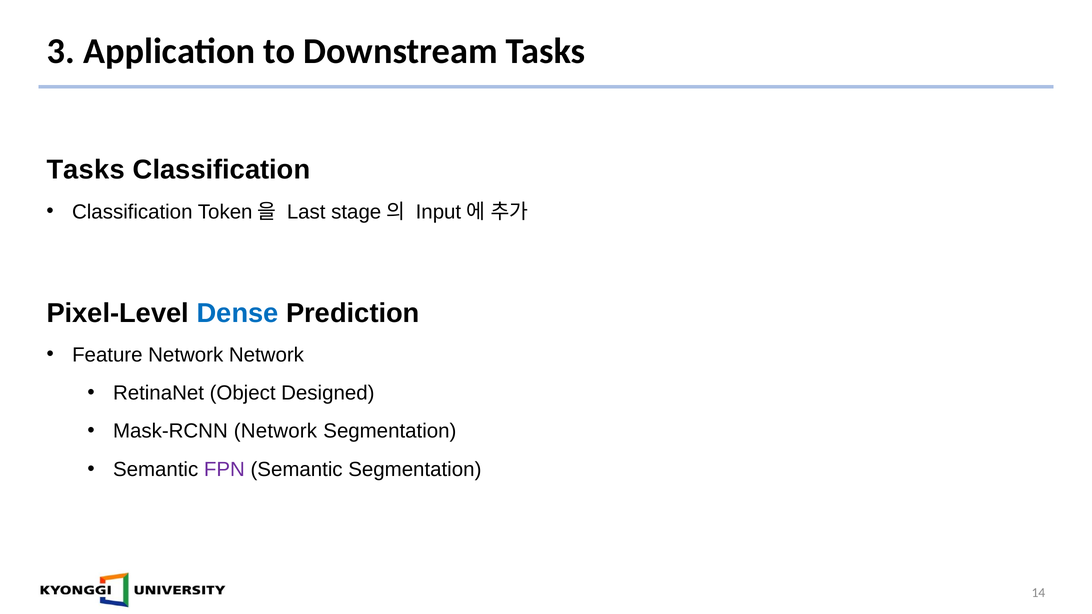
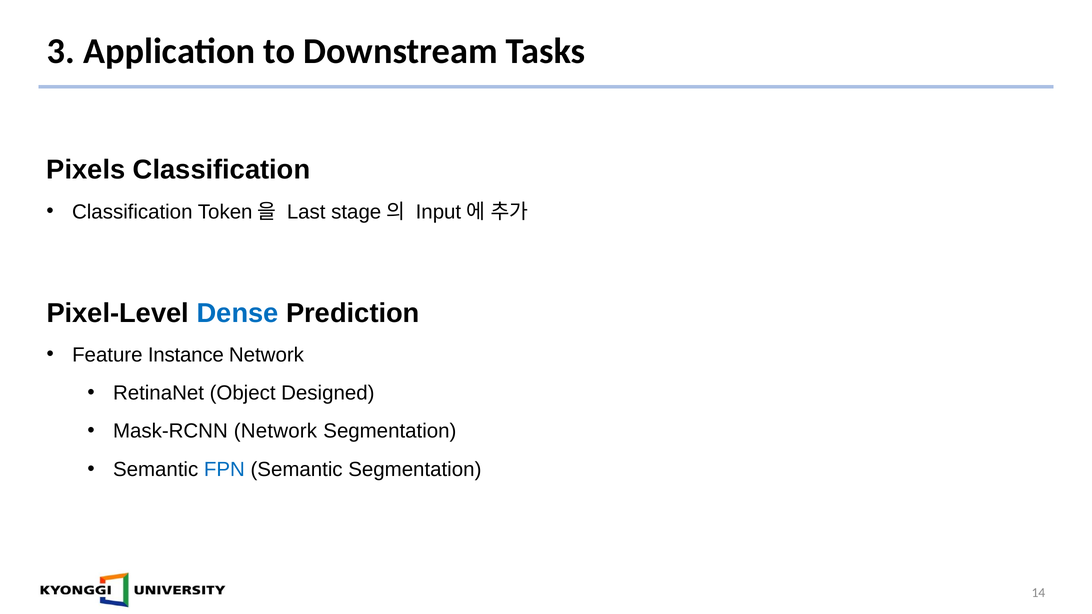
Tasks: Tasks -> Pixels (86, 170)
Feature Network: Network -> Instance (186, 355)
FPN colour: purple -> blue (224, 470)
